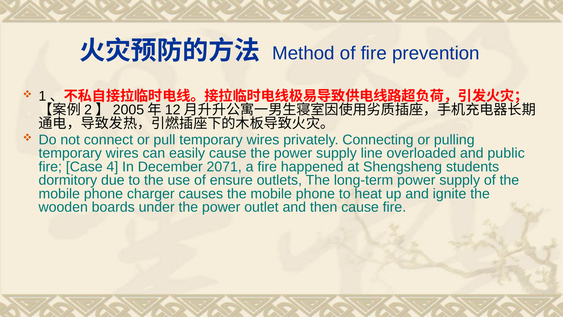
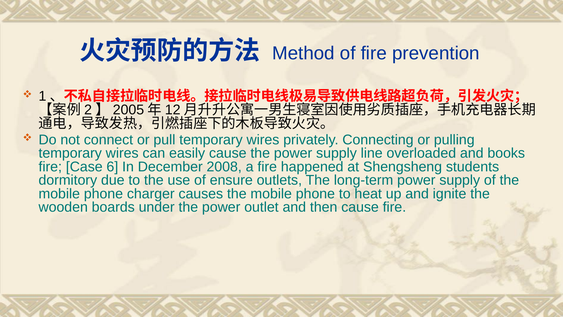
public: public -> books (506, 153)
4: 4 -> 6 (112, 167)
2071: 2071 -> 2008 (224, 167)
